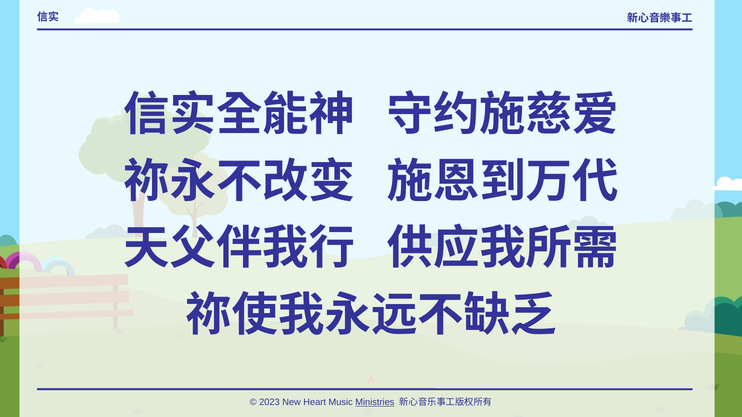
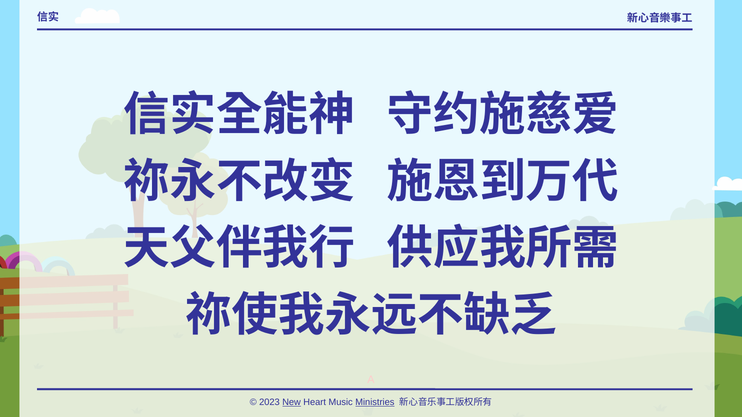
New underline: none -> present (292, 403)
